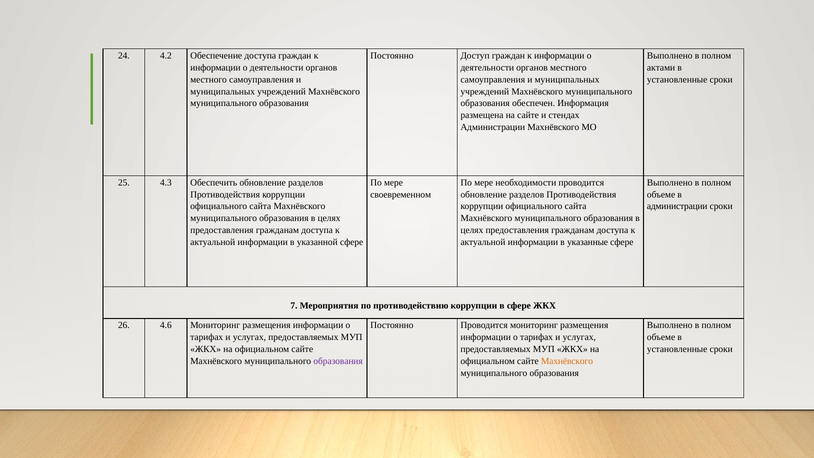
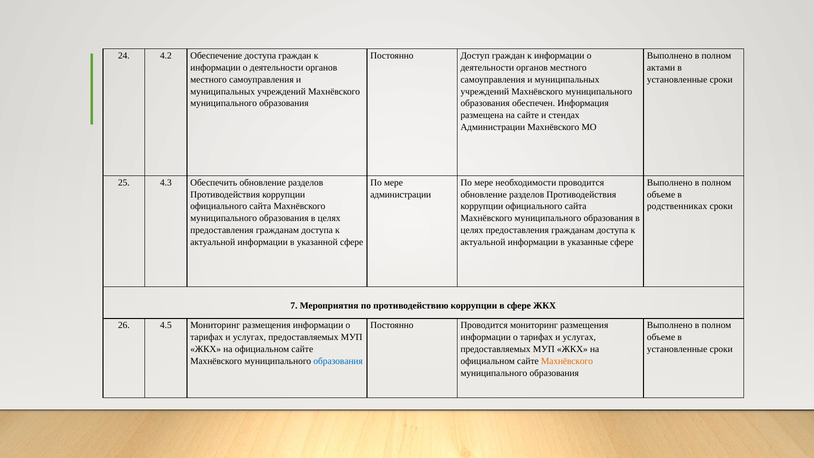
своевременном: своевременном -> администрации (401, 194)
администрации: администрации -> родственниках (677, 206)
4.6: 4.6 -> 4.5 (166, 325)
образования colour: purple -> blue (338, 361)
